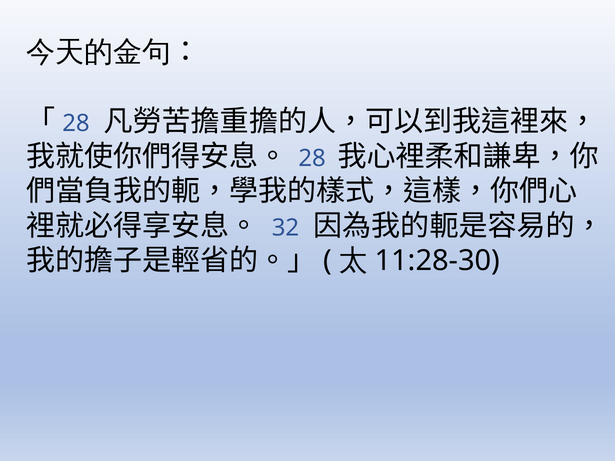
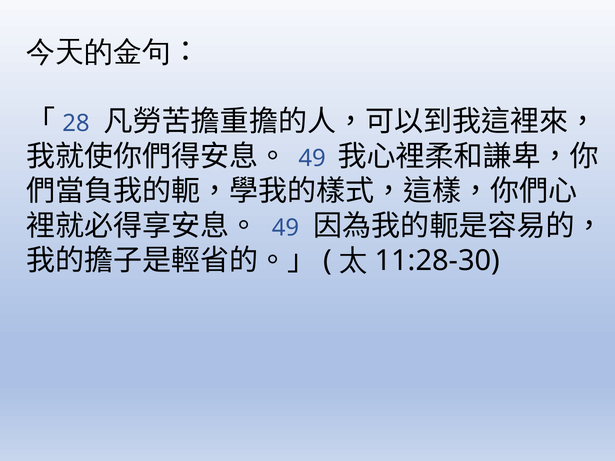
28: 28 -> 49 (312, 158)
32: 32 -> 49 (285, 228)
